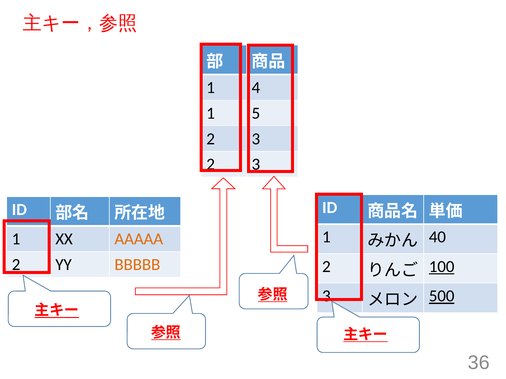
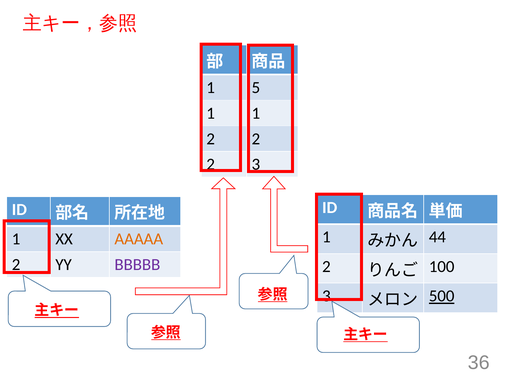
4: 4 -> 5 (256, 88)
1 5: 5 -> 1 (256, 113)
3: 3 -> 2 (256, 139)
40: 40 -> 44 (437, 237)
BBBBB colour: orange -> purple (137, 265)
100 underline: present -> none (442, 267)
